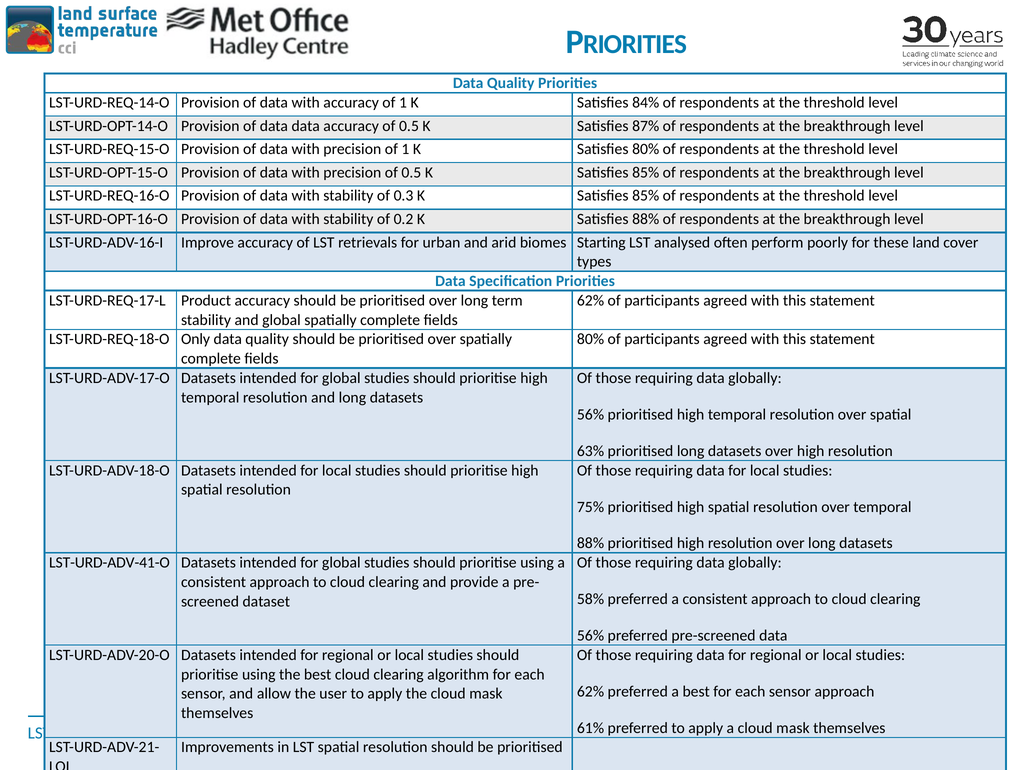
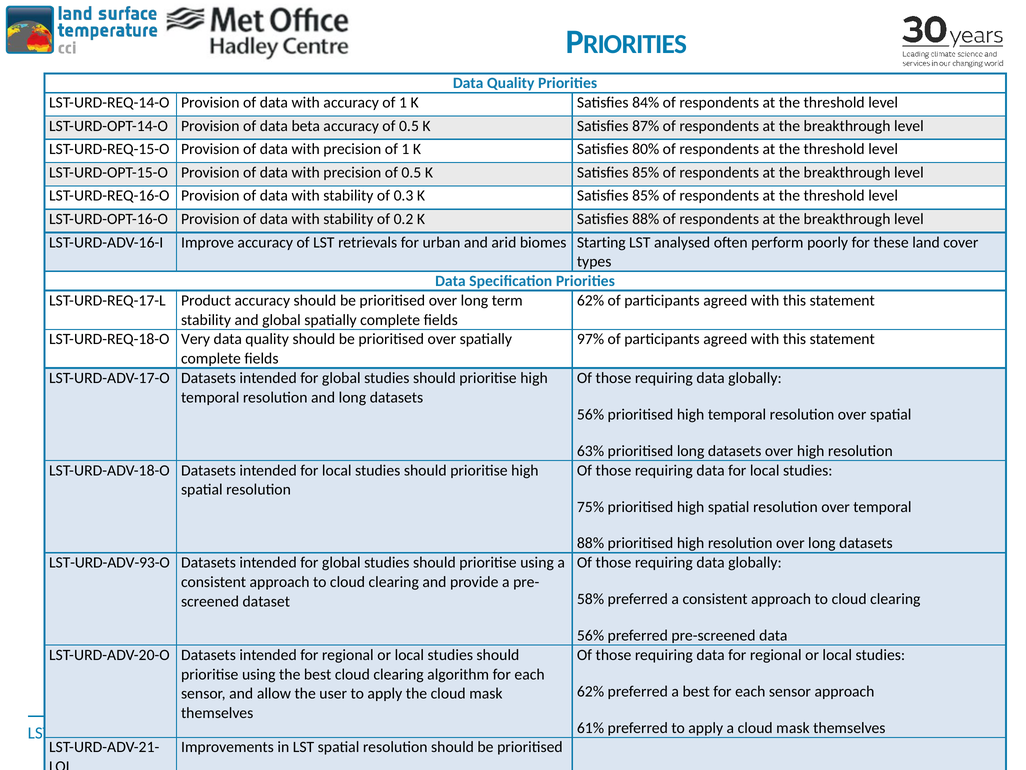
data data: data -> beta (306, 126)
Only: Only -> Very (196, 339)
80%: 80% -> 97% (591, 339)
LST-URD-ADV-41-O: LST-URD-ADV-41-O -> LST-URD-ADV-93-O (109, 562)
